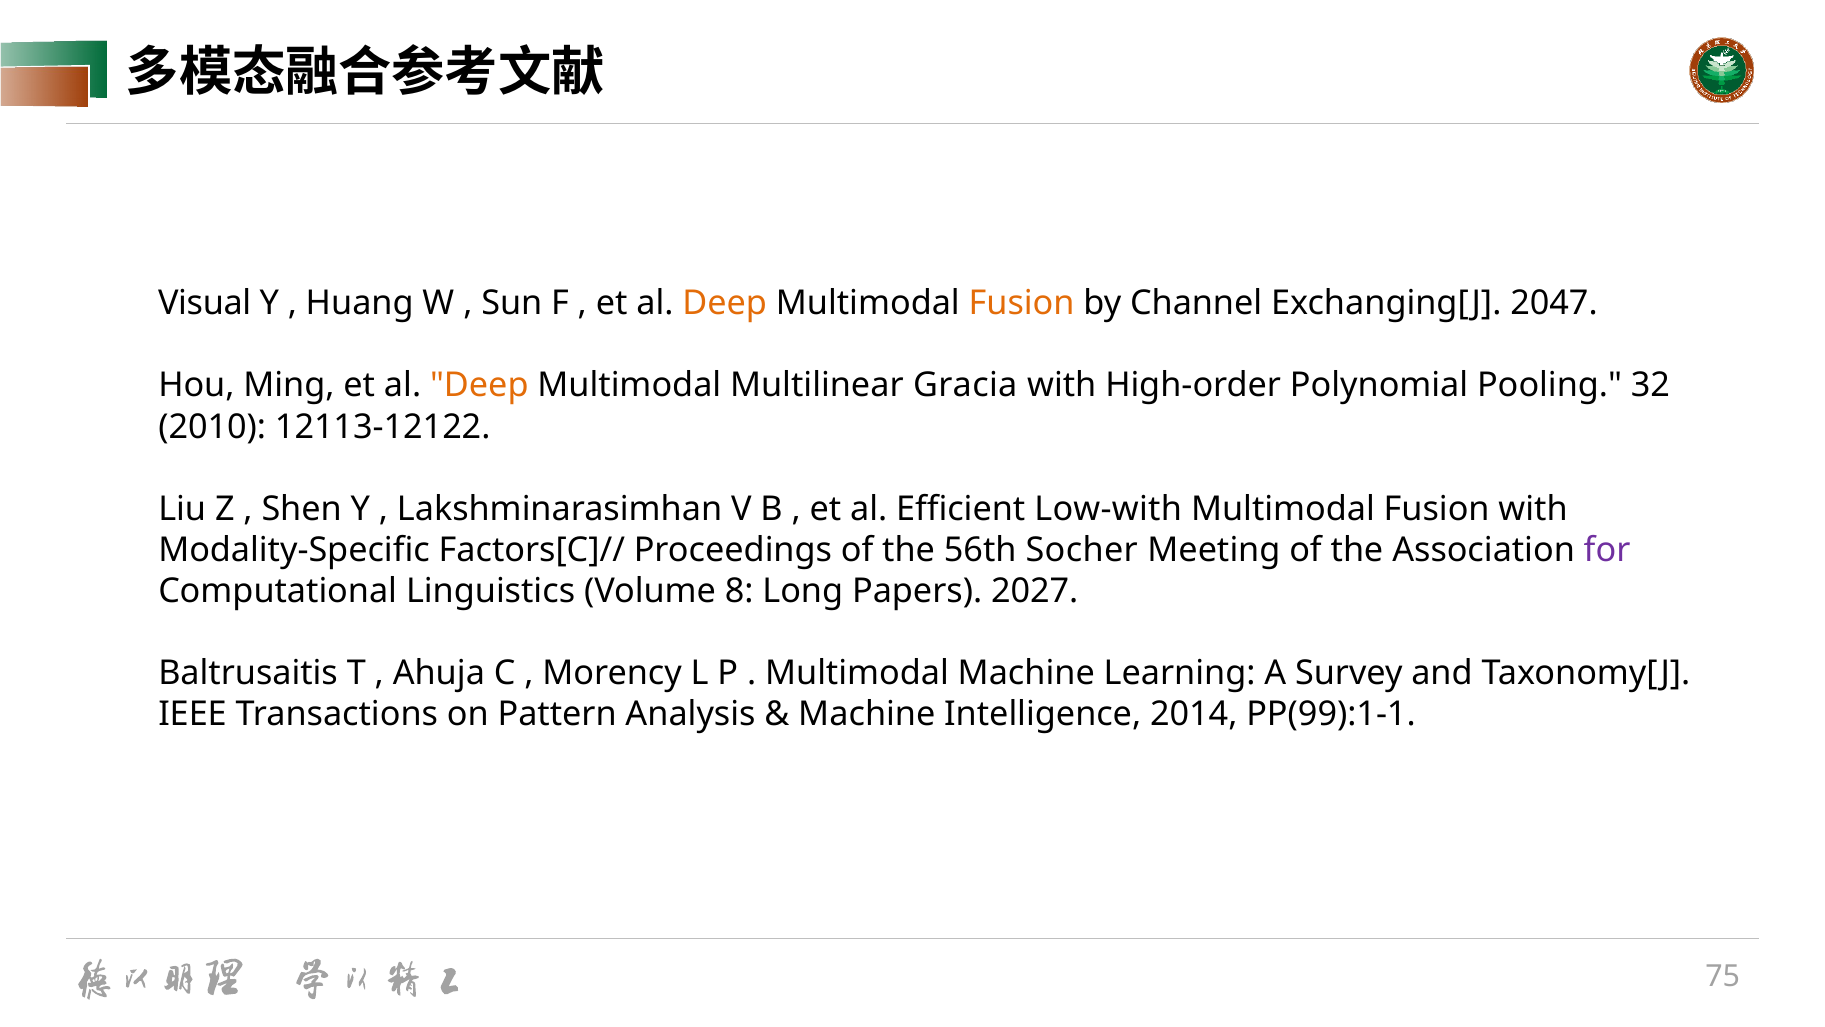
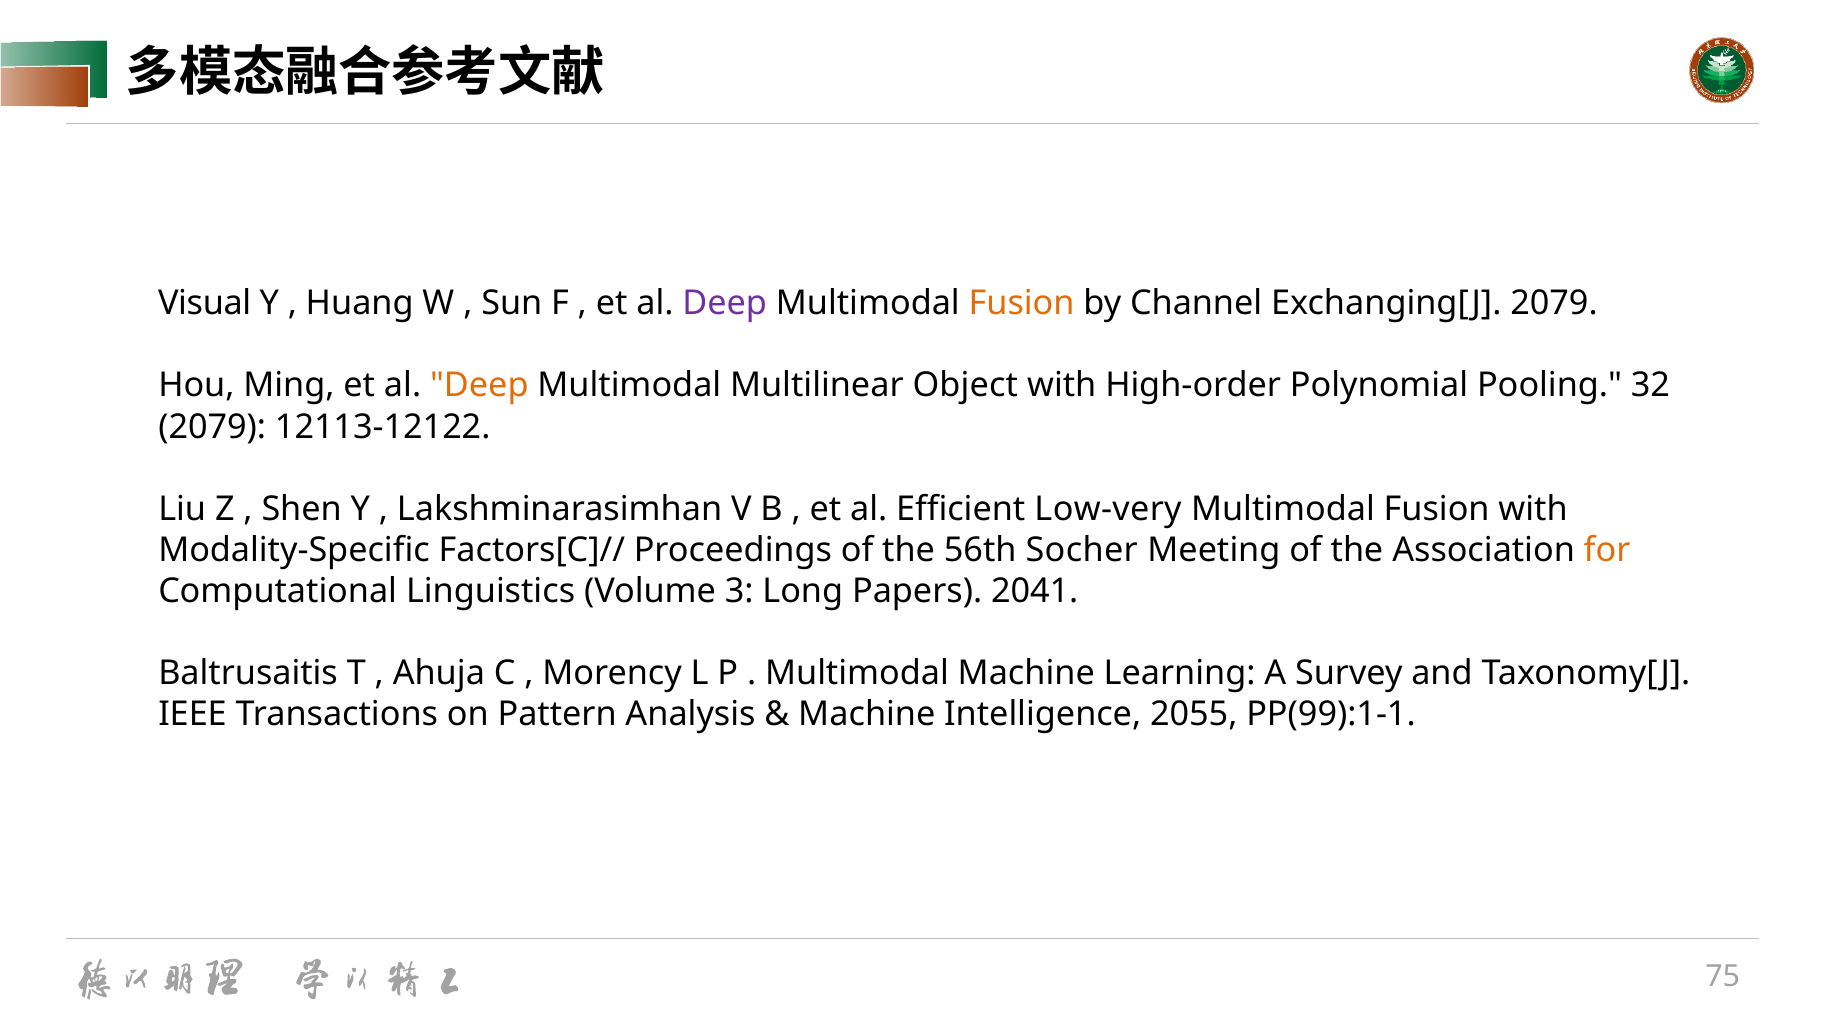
Deep colour: orange -> purple (725, 303)
Exchanging[J 2047: 2047 -> 2079 (1554, 303)
Gracia: Gracia -> Object (965, 385)
2010: 2010 -> 2079 (212, 427)
Low-with: Low-with -> Low-very (1108, 509)
for colour: purple -> orange (1607, 550)
8: 8 -> 3 (739, 591)
2027: 2027 -> 2041 (1035, 591)
2014: 2014 -> 2055 (1194, 714)
